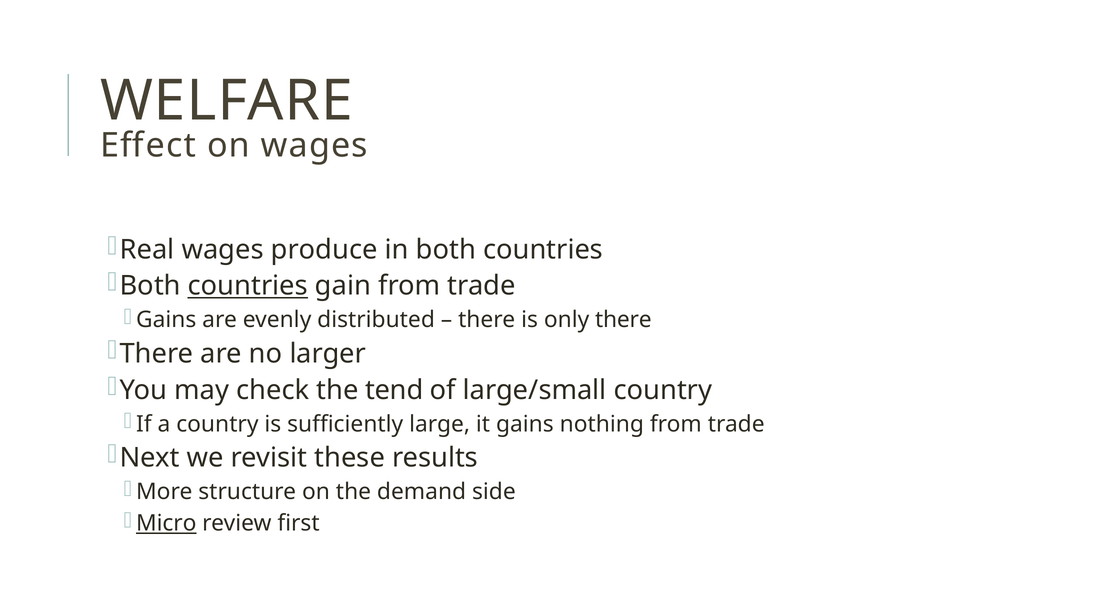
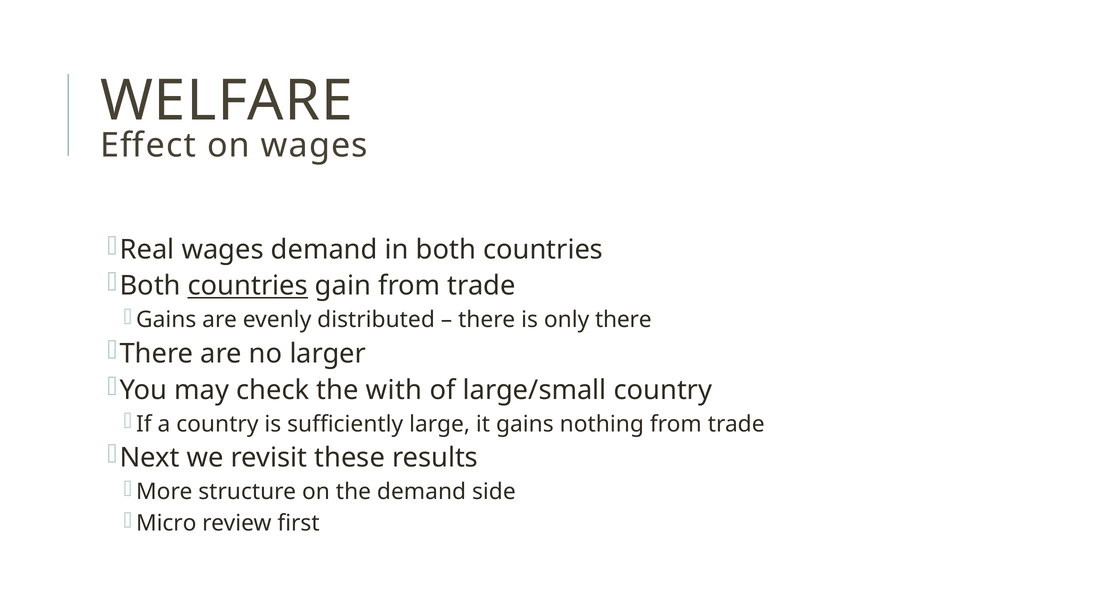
wages produce: produce -> demand (324, 249)
tend: tend -> with (394, 390)
Micro underline: present -> none (166, 523)
